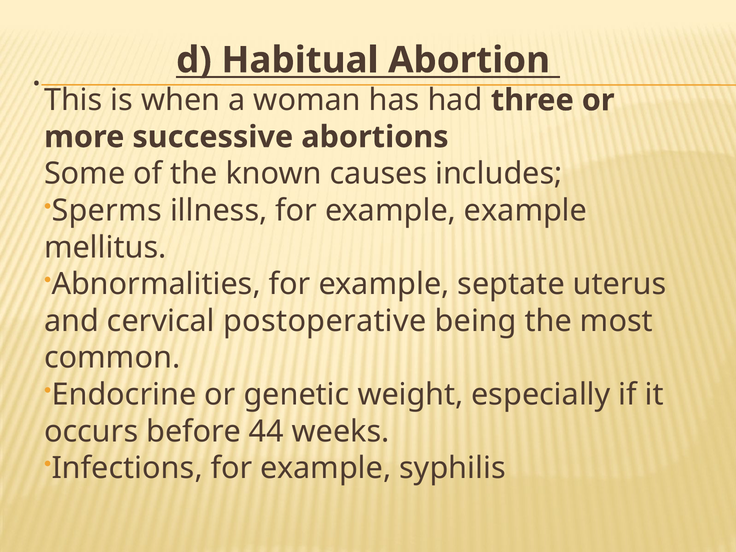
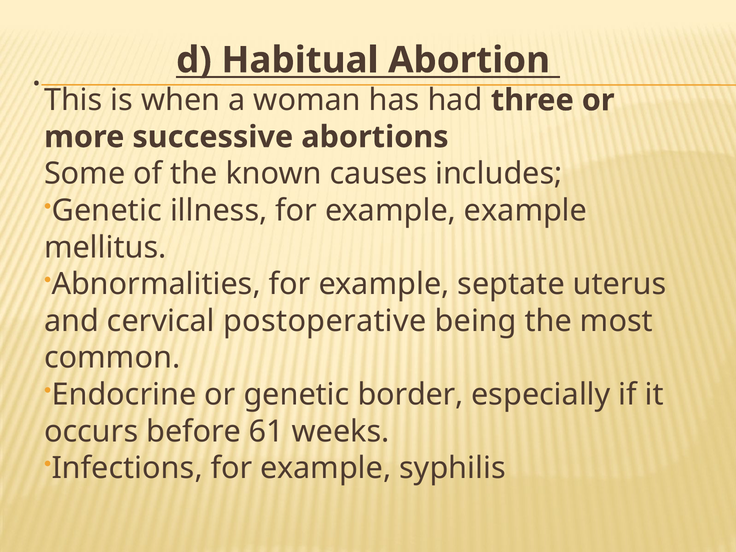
Sperms: Sperms -> Genetic (107, 211)
weight: weight -> border (410, 395)
44: 44 -> 61 (266, 431)
